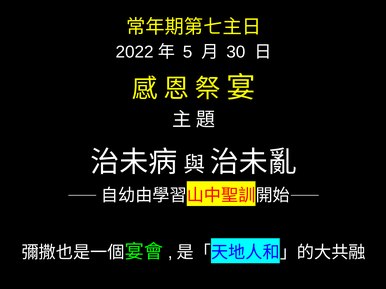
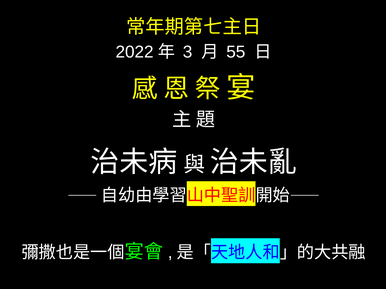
5: 5 -> 3 (188, 52)
30: 30 -> 55 (236, 52)
